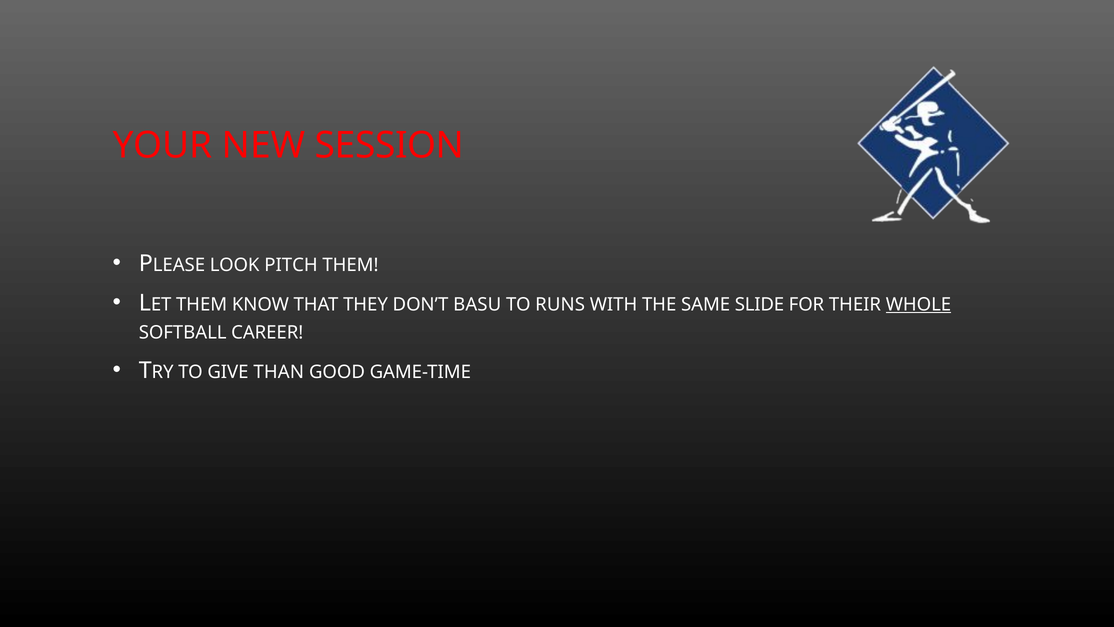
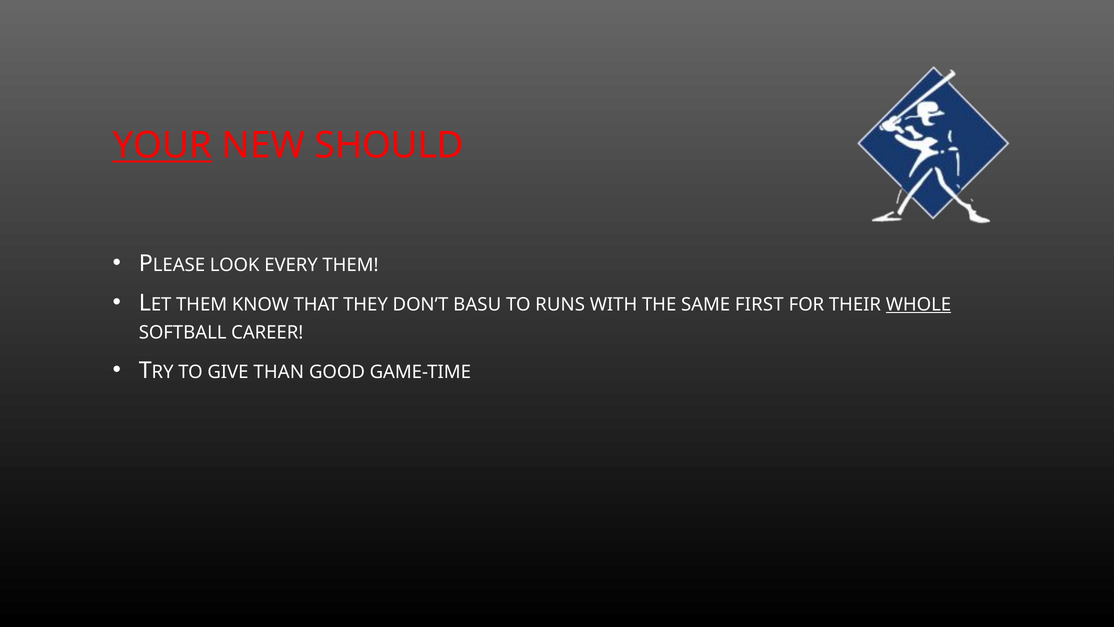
YOUR underline: none -> present (163, 145)
SESSION: SESSION -> SHOULD (389, 145)
PITCH: PITCH -> EVERY (291, 265)
SLIDE: SLIDE -> FIRST (759, 304)
